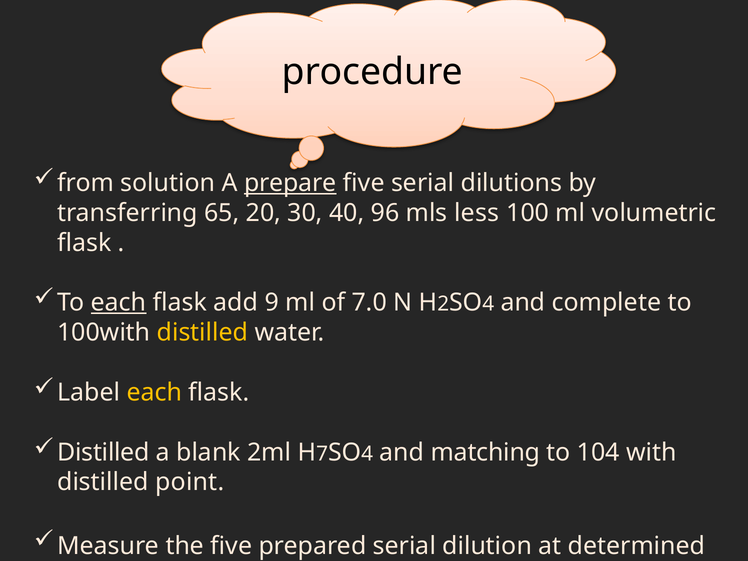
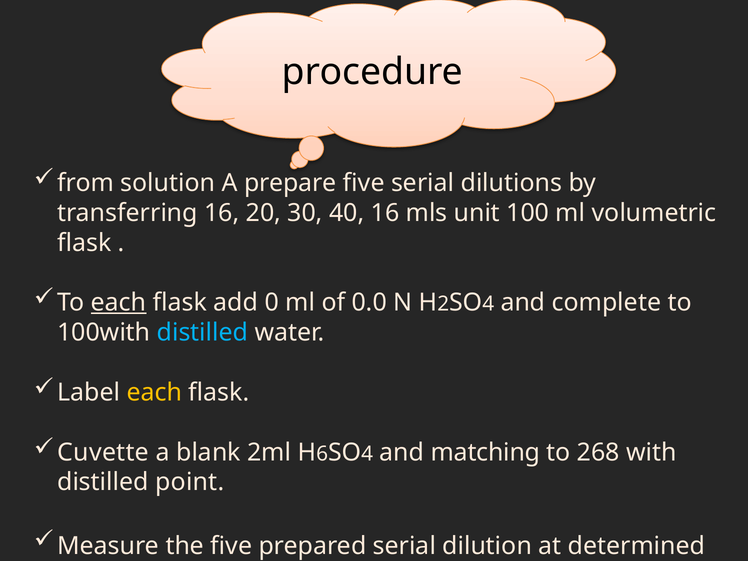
prepare underline: present -> none (290, 183)
transferring 65: 65 -> 16 (222, 213)
40 96: 96 -> 16 (385, 213)
less: less -> unit (477, 213)
9: 9 -> 0 (272, 303)
7.0: 7.0 -> 0.0 (369, 303)
distilled colour: yellow -> light blue (202, 333)
Distilled: Distilled -> Cuvette (103, 452)
7: 7 -> 6 (322, 454)
104: 104 -> 268 (598, 452)
